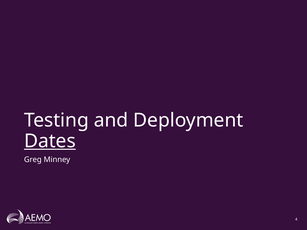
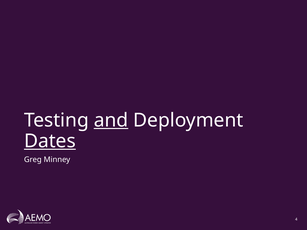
and underline: none -> present (111, 120)
